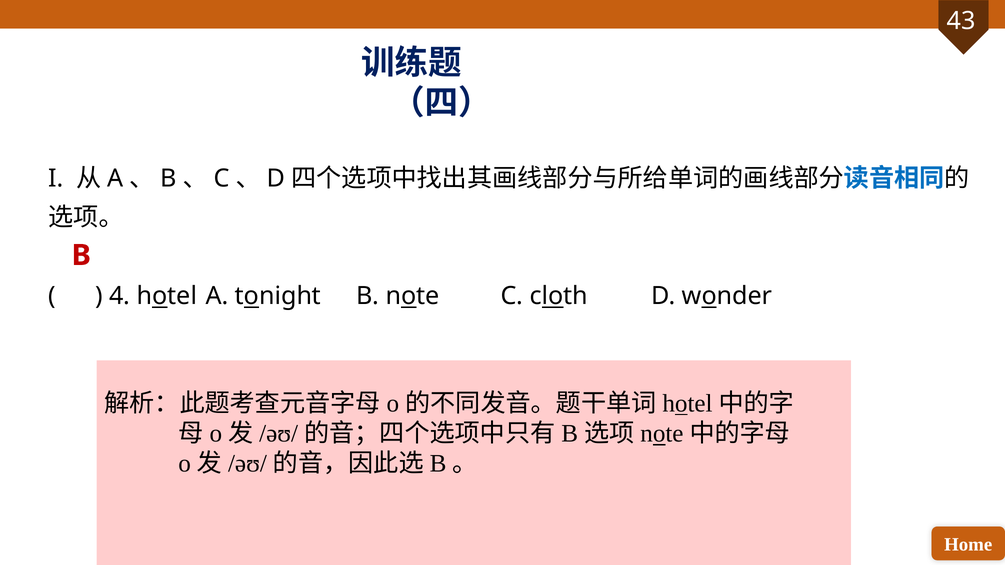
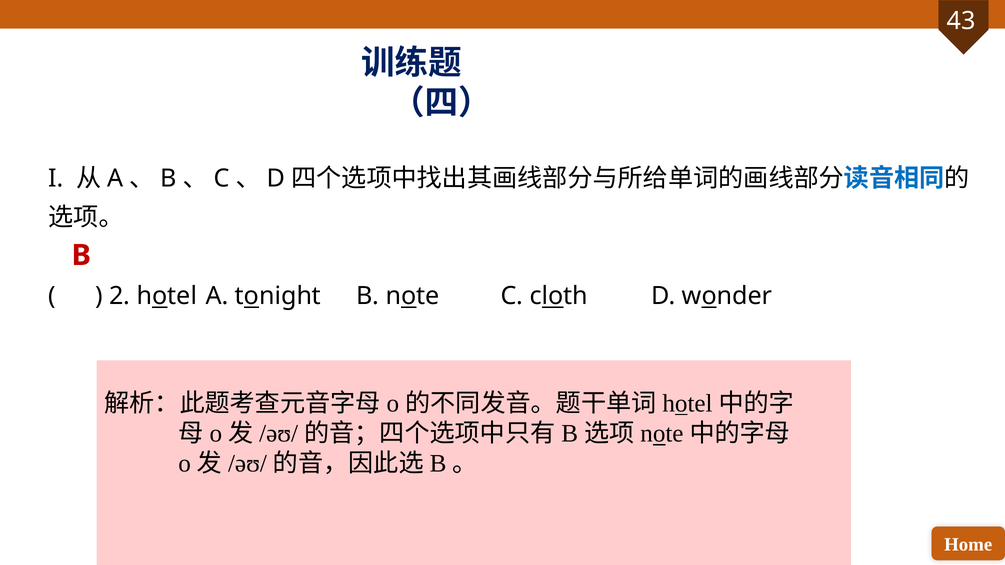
4: 4 -> 2 (120, 296)
